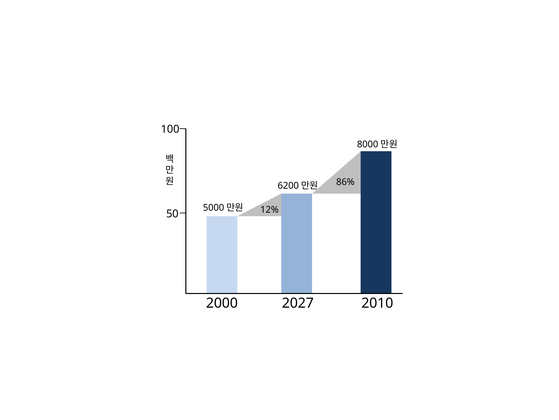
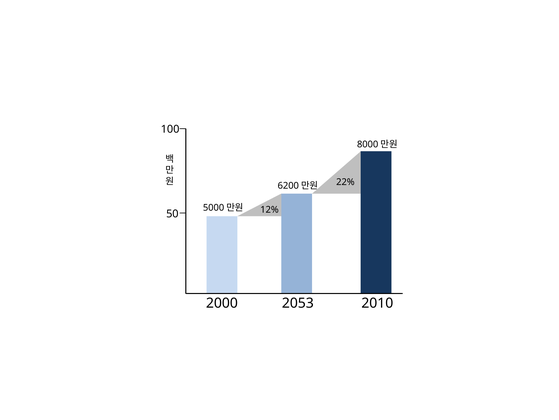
86%: 86% -> 22% (345, 182)
2027: 2027 -> 2053 (298, 303)
